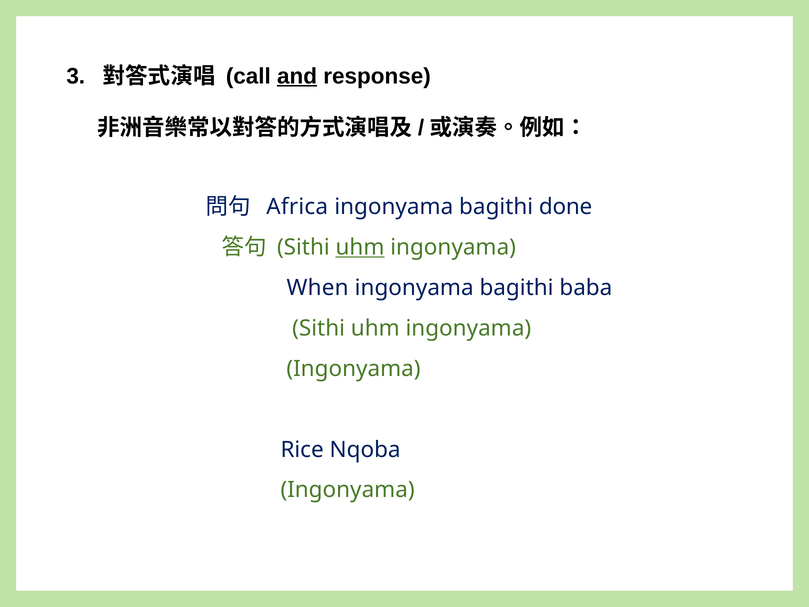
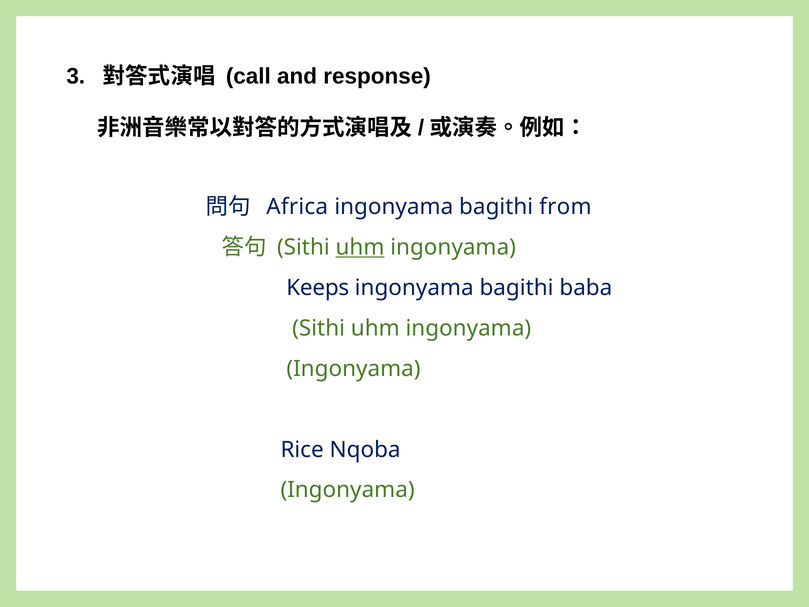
and underline: present -> none (297, 76)
done: done -> from (565, 207)
When: When -> Keeps (318, 288)
